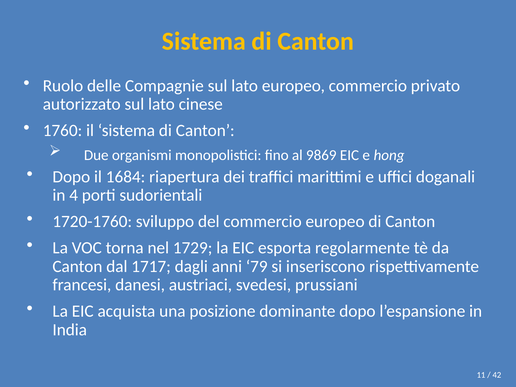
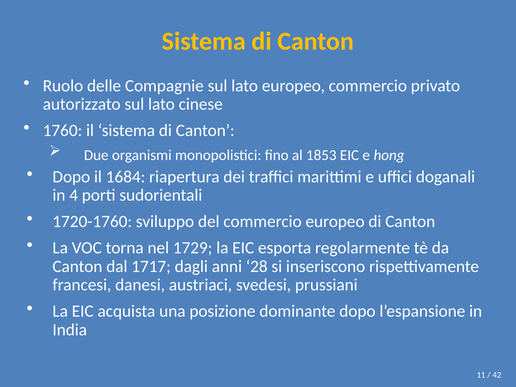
9869: 9869 -> 1853 (321, 155)
79: 79 -> 28 (257, 266)
